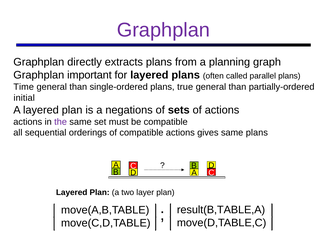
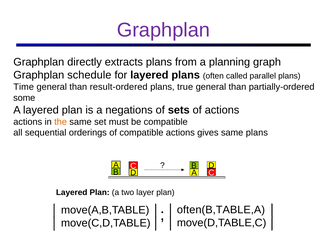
important: important -> schedule (89, 75)
single-ordered: single-ordered -> result-ordered (119, 87)
initial: initial -> some (24, 98)
the colour: purple -> orange (61, 122)
result(B,TABLE,A: result(B,TABLE,A -> often(B,TABLE,A (221, 210)
